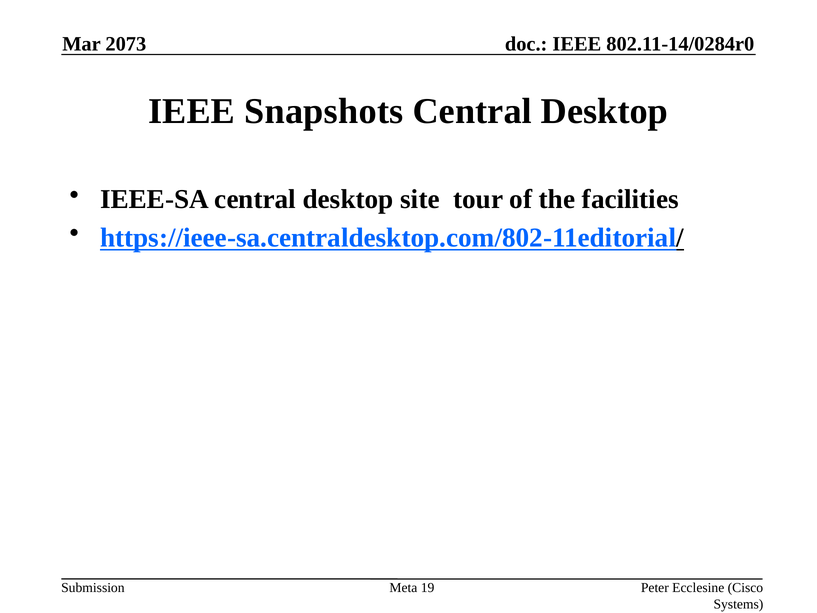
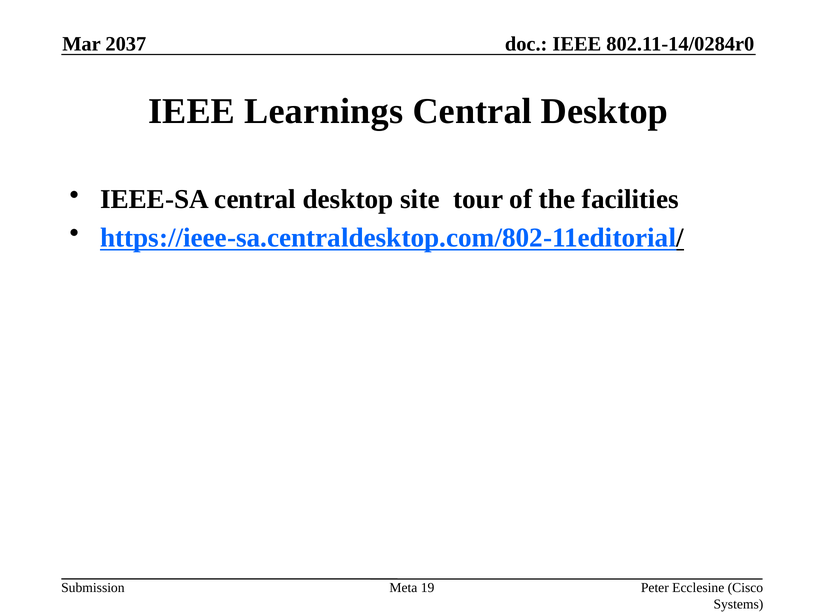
2073: 2073 -> 2037 (126, 44)
Snapshots: Snapshots -> Learnings (324, 111)
